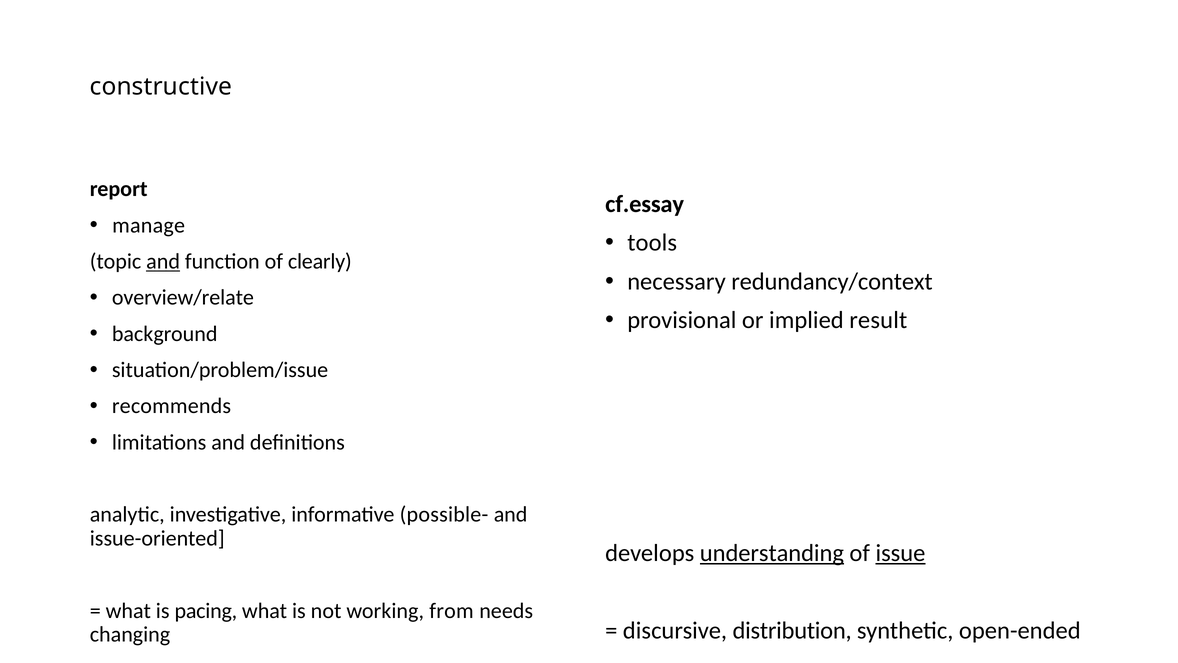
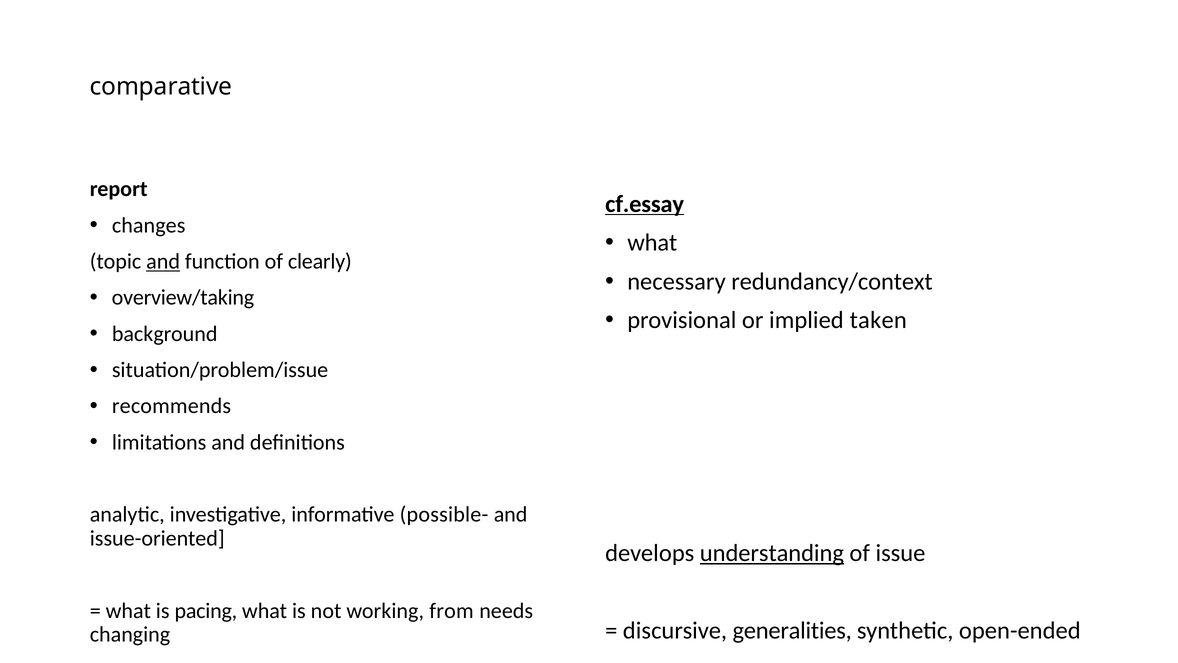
constructive: constructive -> comparative (161, 87)
cf.essay underline: none -> present (645, 204)
manage: manage -> changes (149, 225)
tools: tools -> what (652, 243)
overview/relate: overview/relate -> overview/taking (183, 298)
result: result -> taken (878, 320)
issue underline: present -> none (900, 553)
distribution: distribution -> generalities (792, 630)
